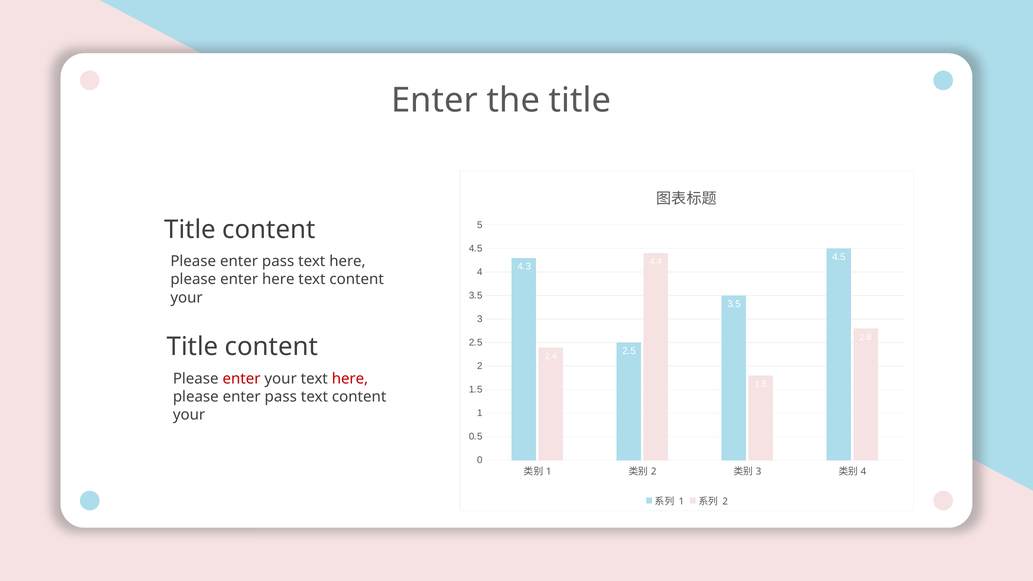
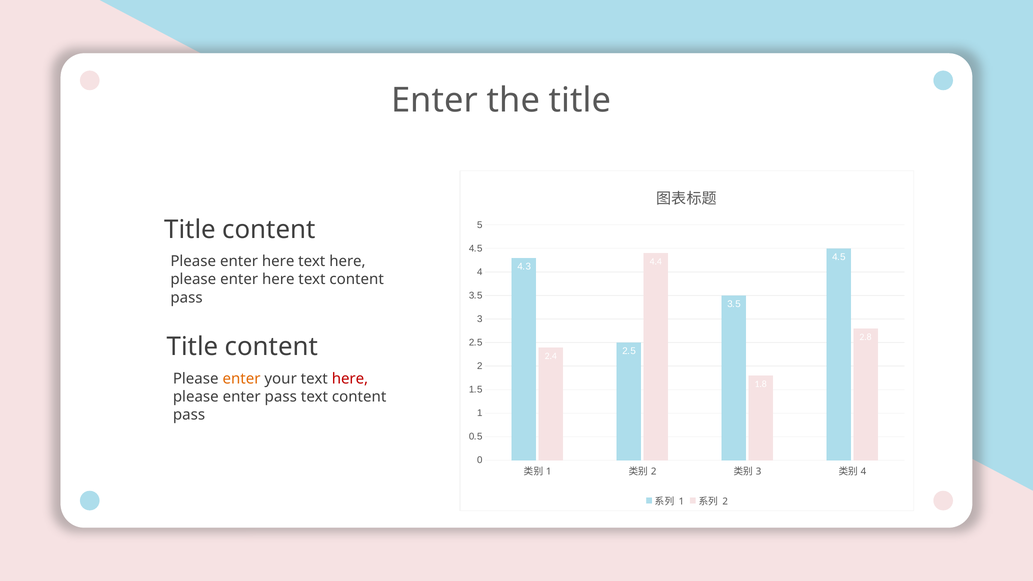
pass: pass -> here (278, 261)
your: your -> pass (186, 298)
enter colour: red -> orange (242, 379)
your: your -> pass (189, 415)
